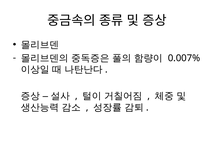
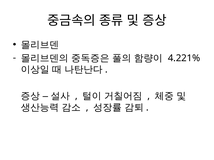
0.007%: 0.007% -> 4.221% (184, 58)
